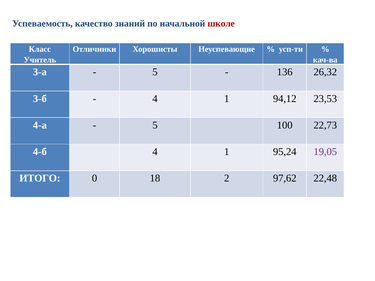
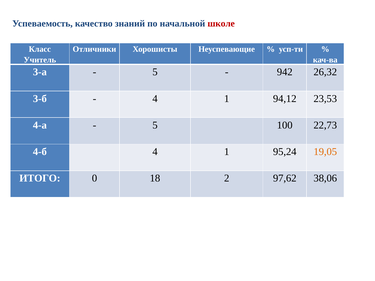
136: 136 -> 942 (285, 72)
19,05 colour: purple -> orange (325, 152)
22,48: 22,48 -> 38,06 (325, 178)
